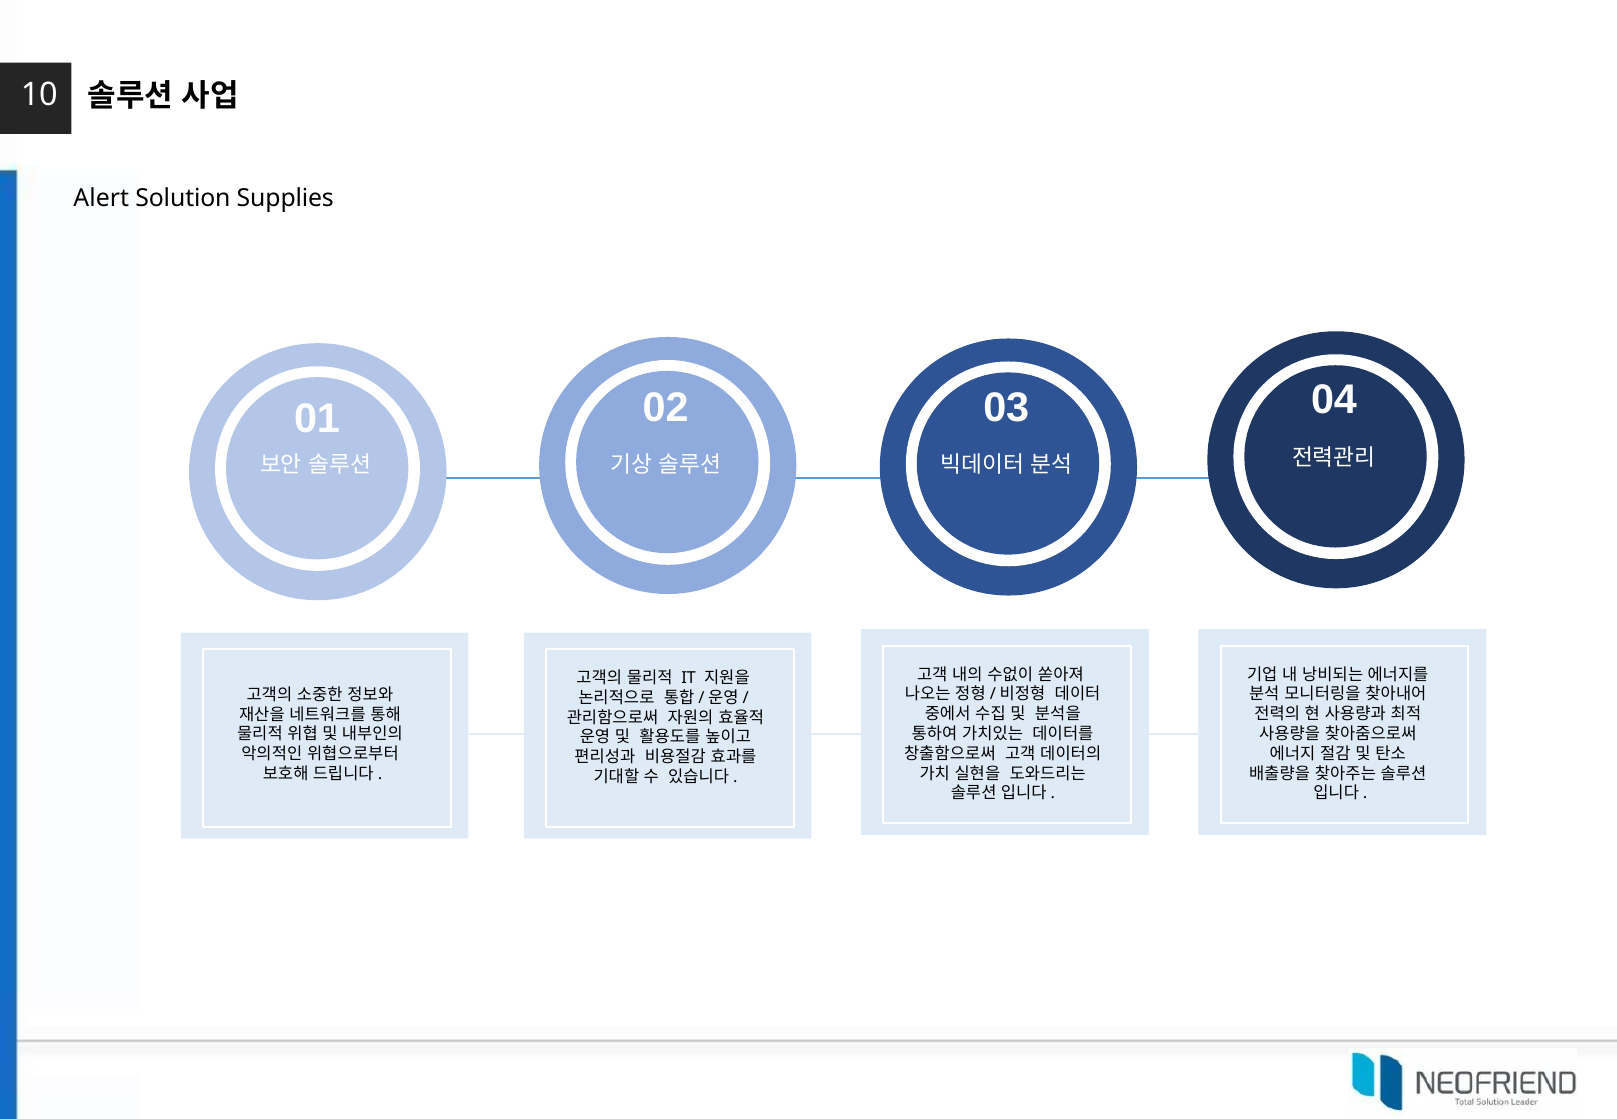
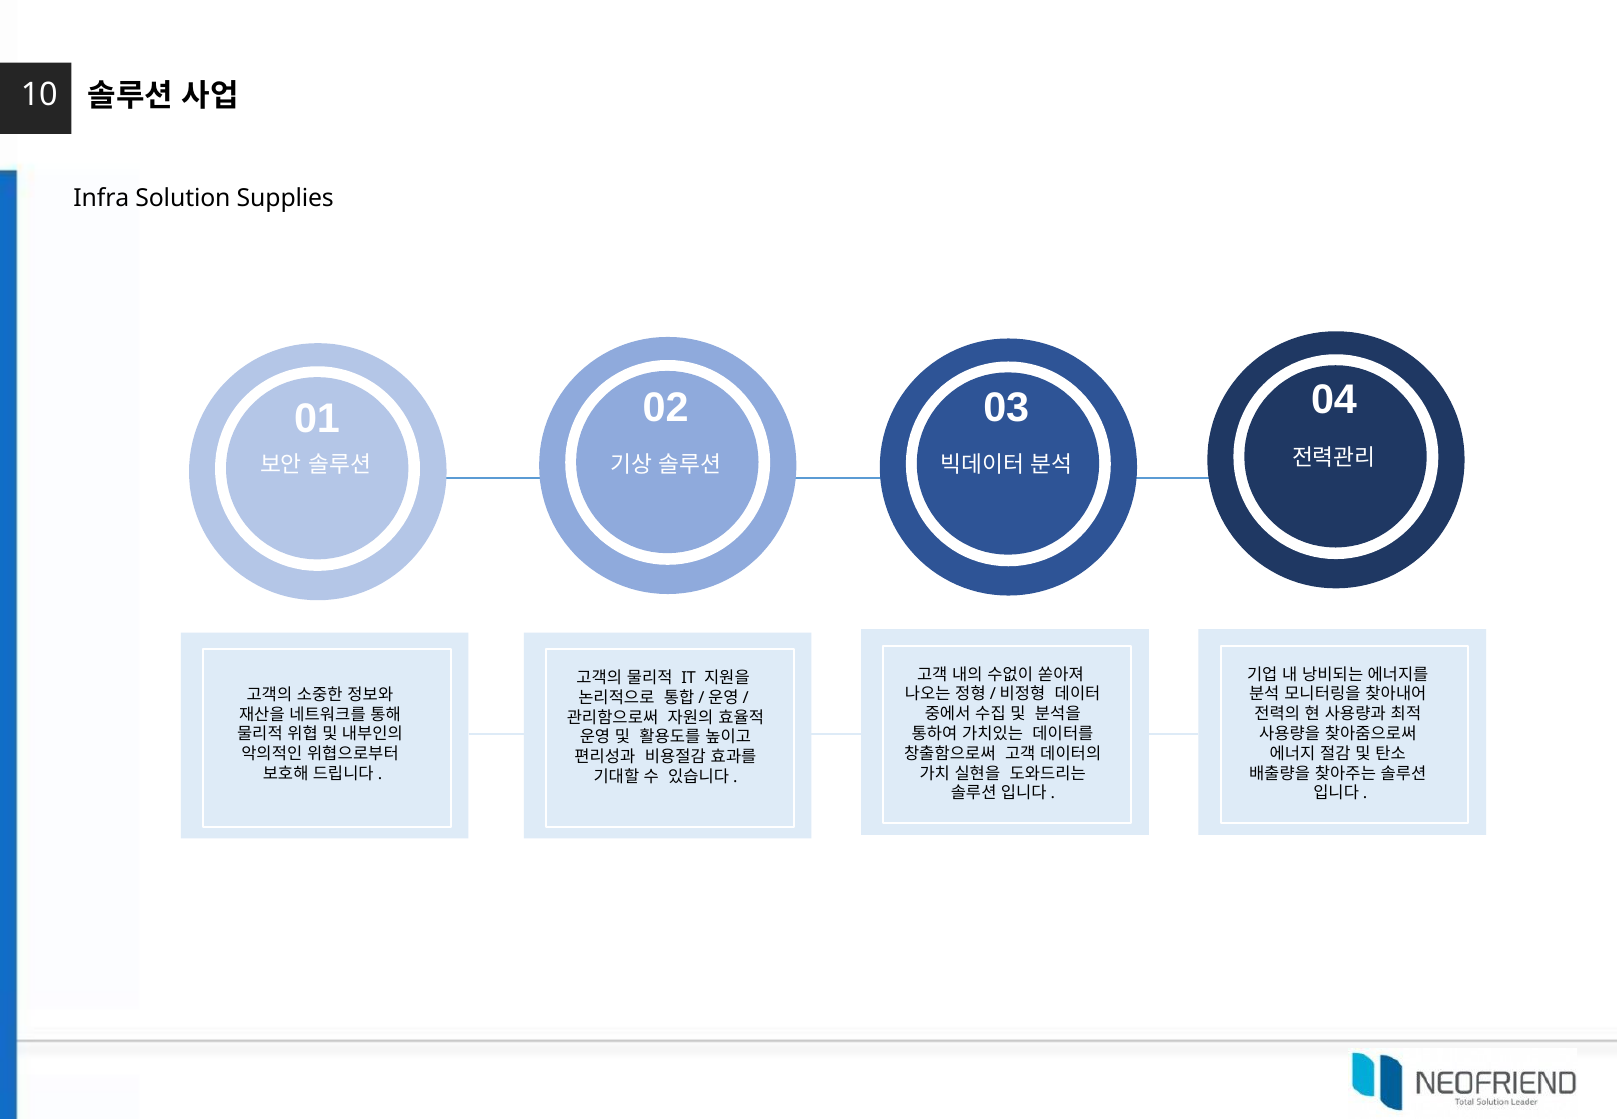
Alert: Alert -> Infra (101, 198)
